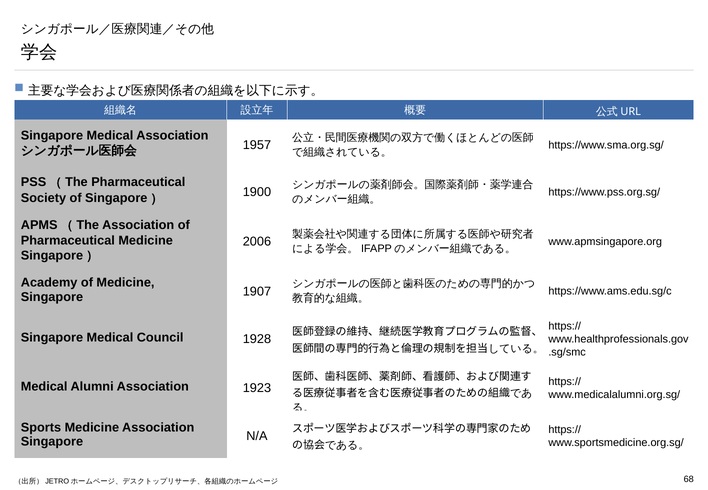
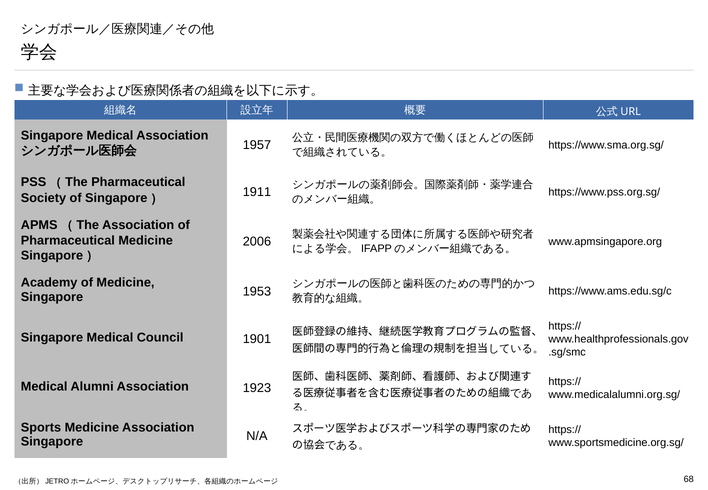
1900: 1900 -> 1911 (257, 192)
1907: 1907 -> 1953 (257, 291)
1928: 1928 -> 1901 (257, 339)
